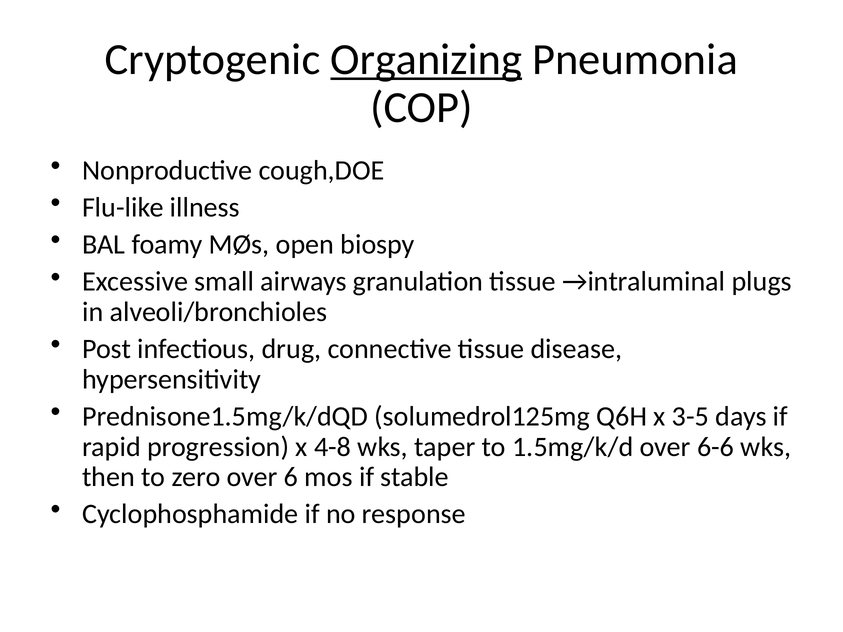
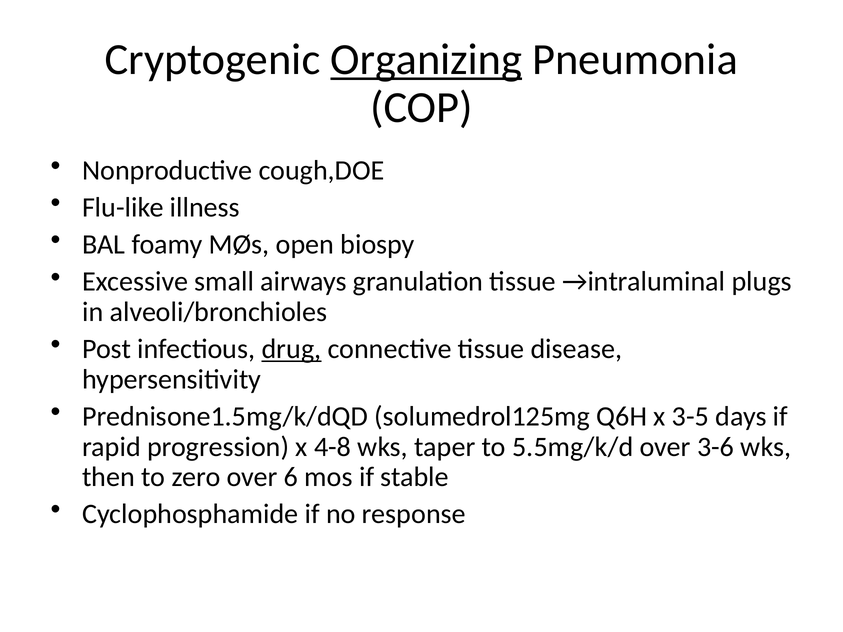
drug underline: none -> present (291, 349)
1.5mg/k/d: 1.5mg/k/d -> 5.5mg/k/d (573, 447)
6-6: 6-6 -> 3-6 (716, 447)
